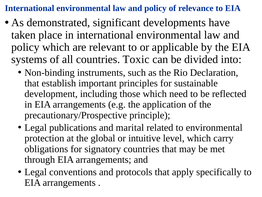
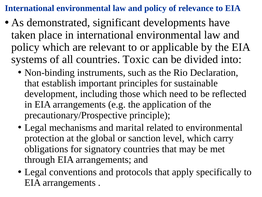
publications: publications -> mechanisms (73, 127)
intuitive: intuitive -> sanction (144, 138)
